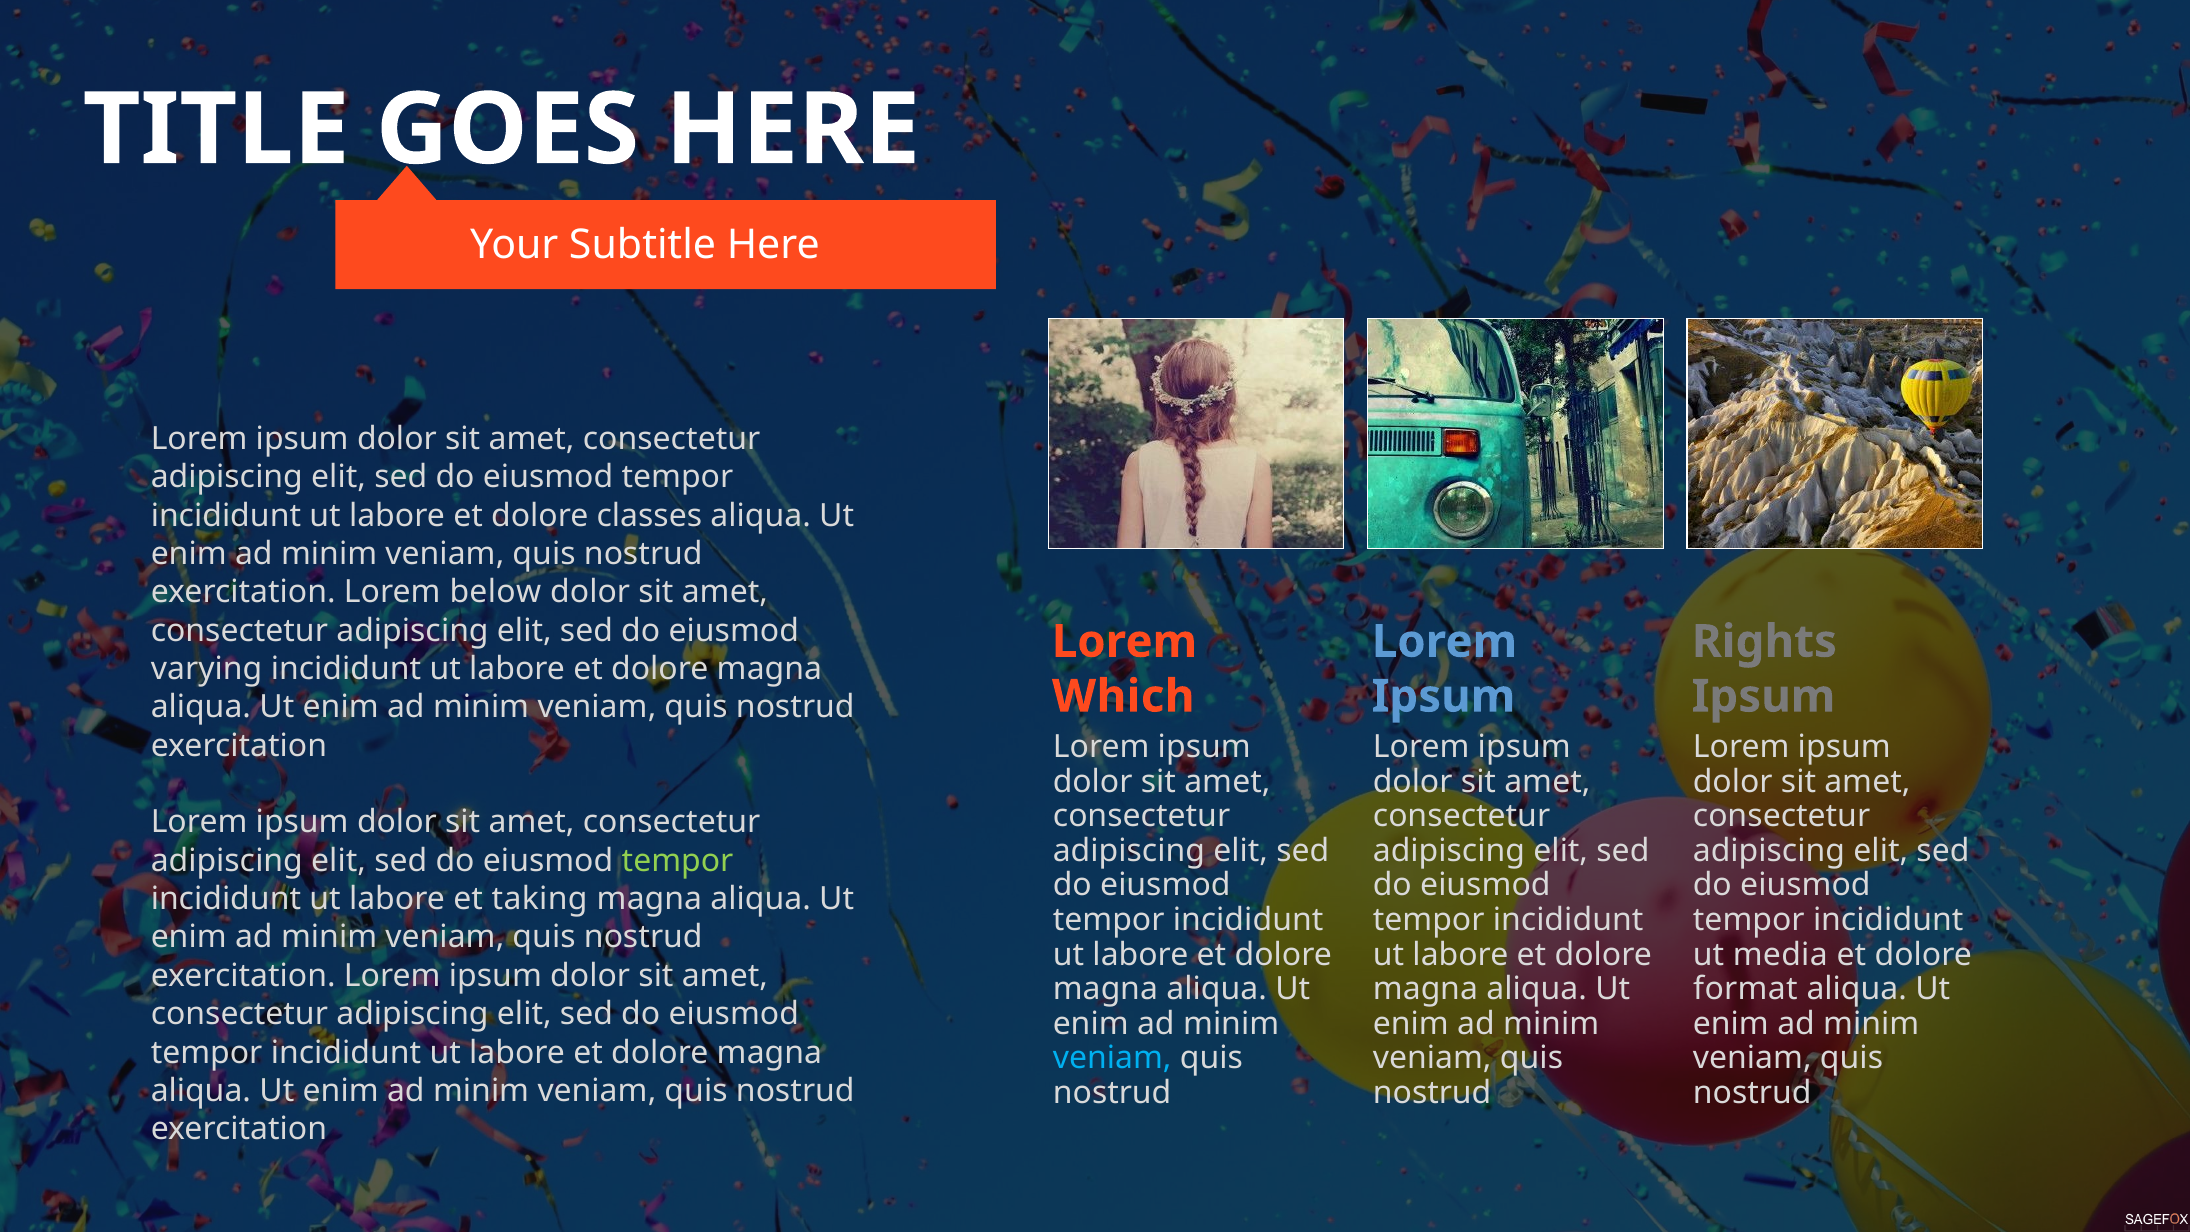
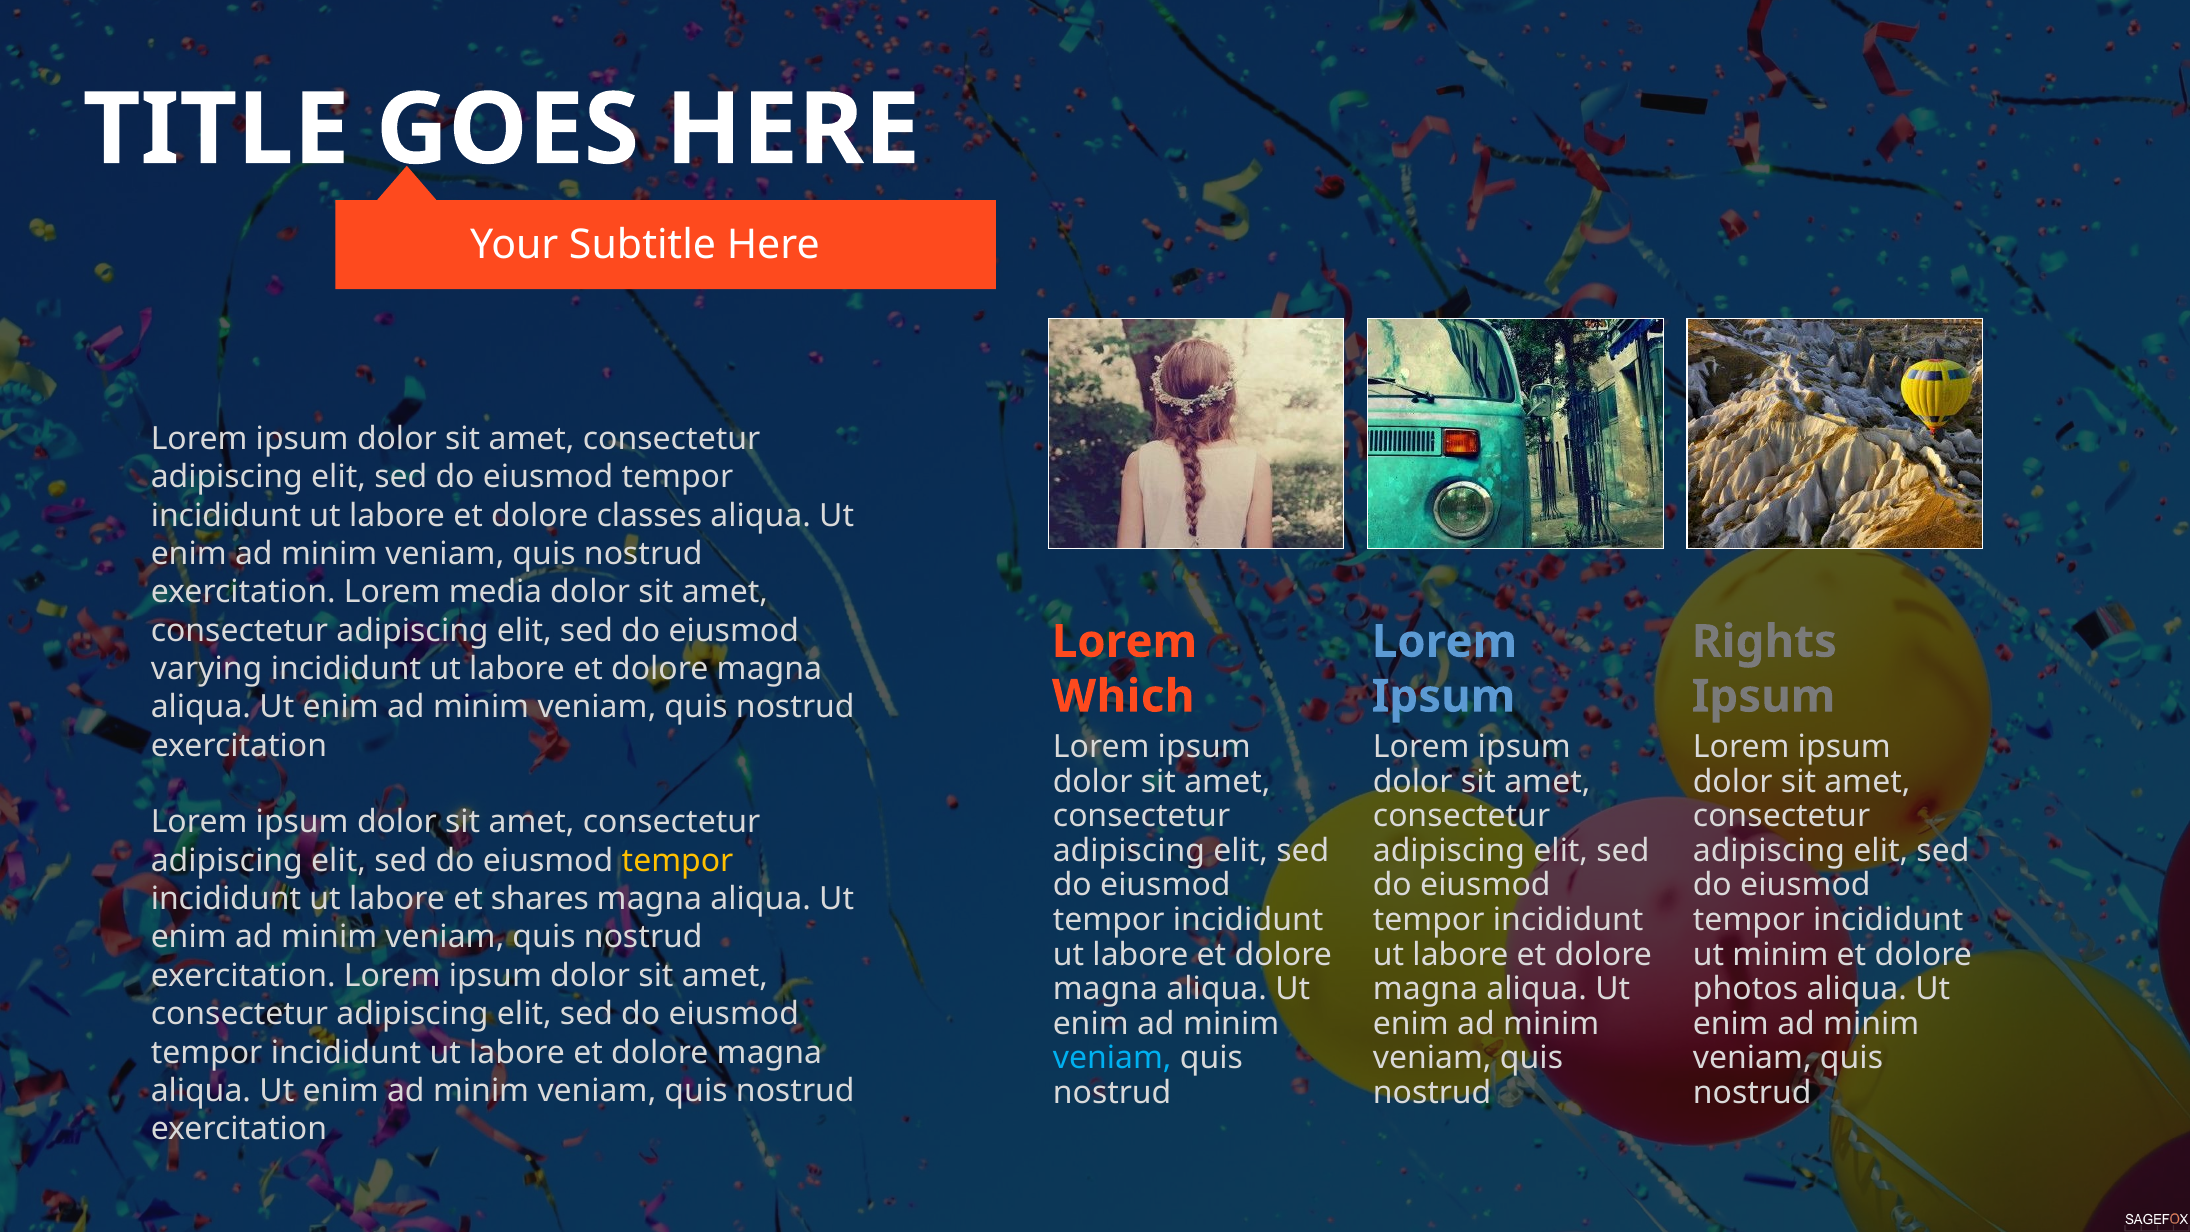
below: below -> media (496, 592)
tempor colour: light green -> yellow (678, 861)
taking: taking -> shares (540, 899)
ut media: media -> minim (1780, 954)
format: format -> photos (1746, 989)
